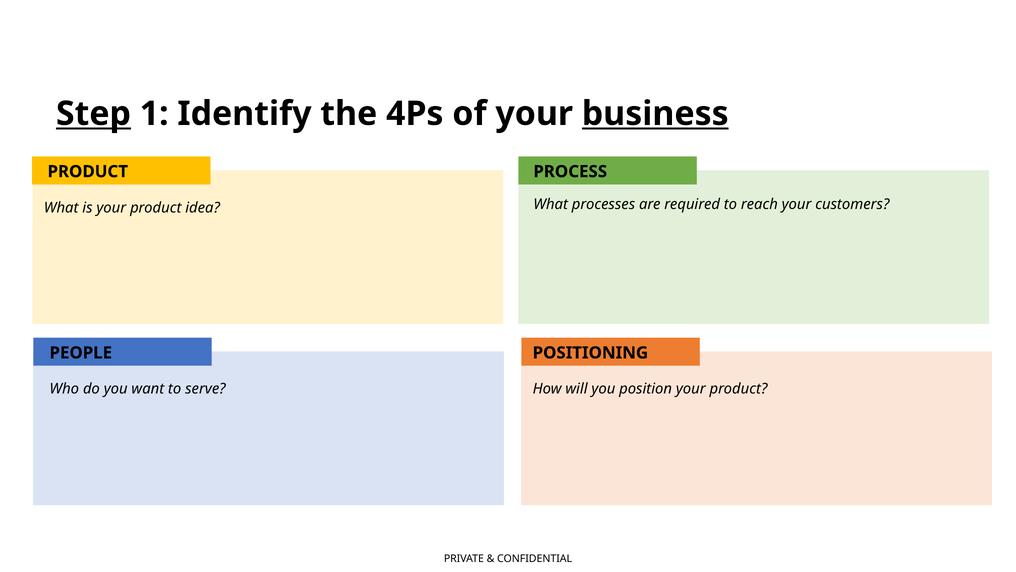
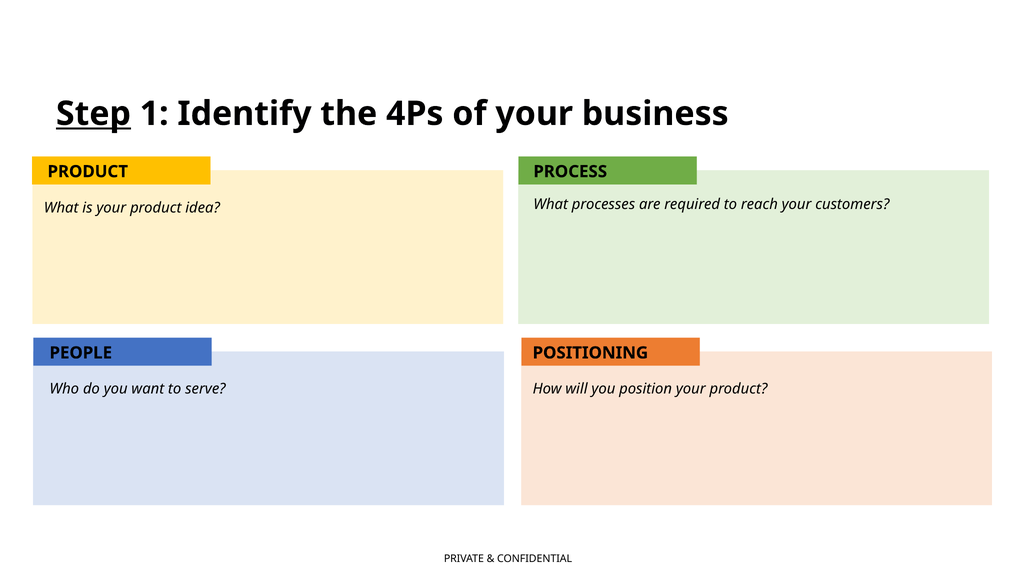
business underline: present -> none (655, 114)
